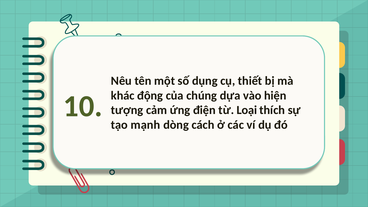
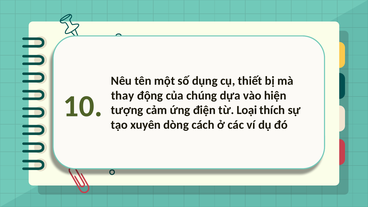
khác: khác -> thay (123, 95)
mạnh: mạnh -> xuyên (146, 125)
